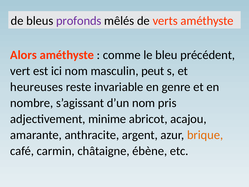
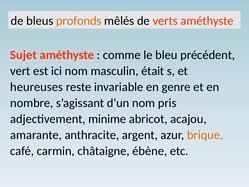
profonds colour: purple -> orange (79, 21)
Alors: Alors -> Sujet (23, 55)
peut: peut -> était (153, 71)
